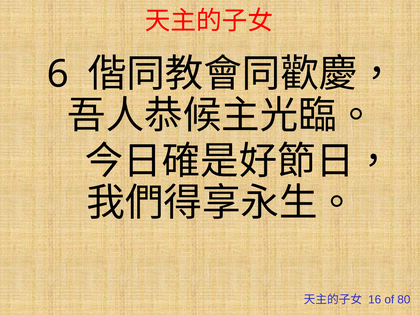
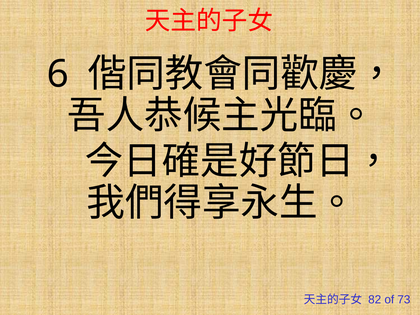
16: 16 -> 82 (375, 300)
80: 80 -> 73 (404, 300)
